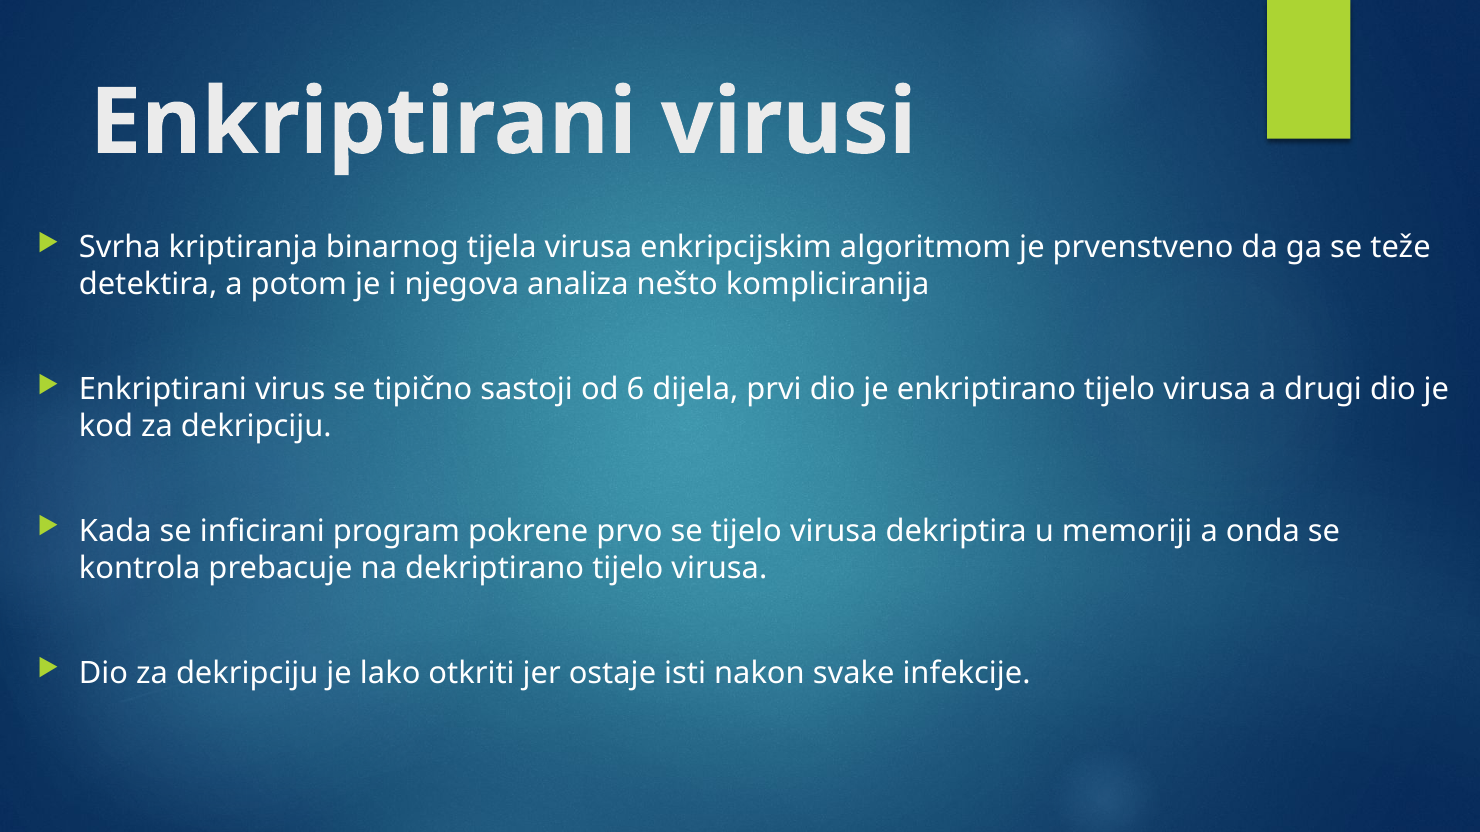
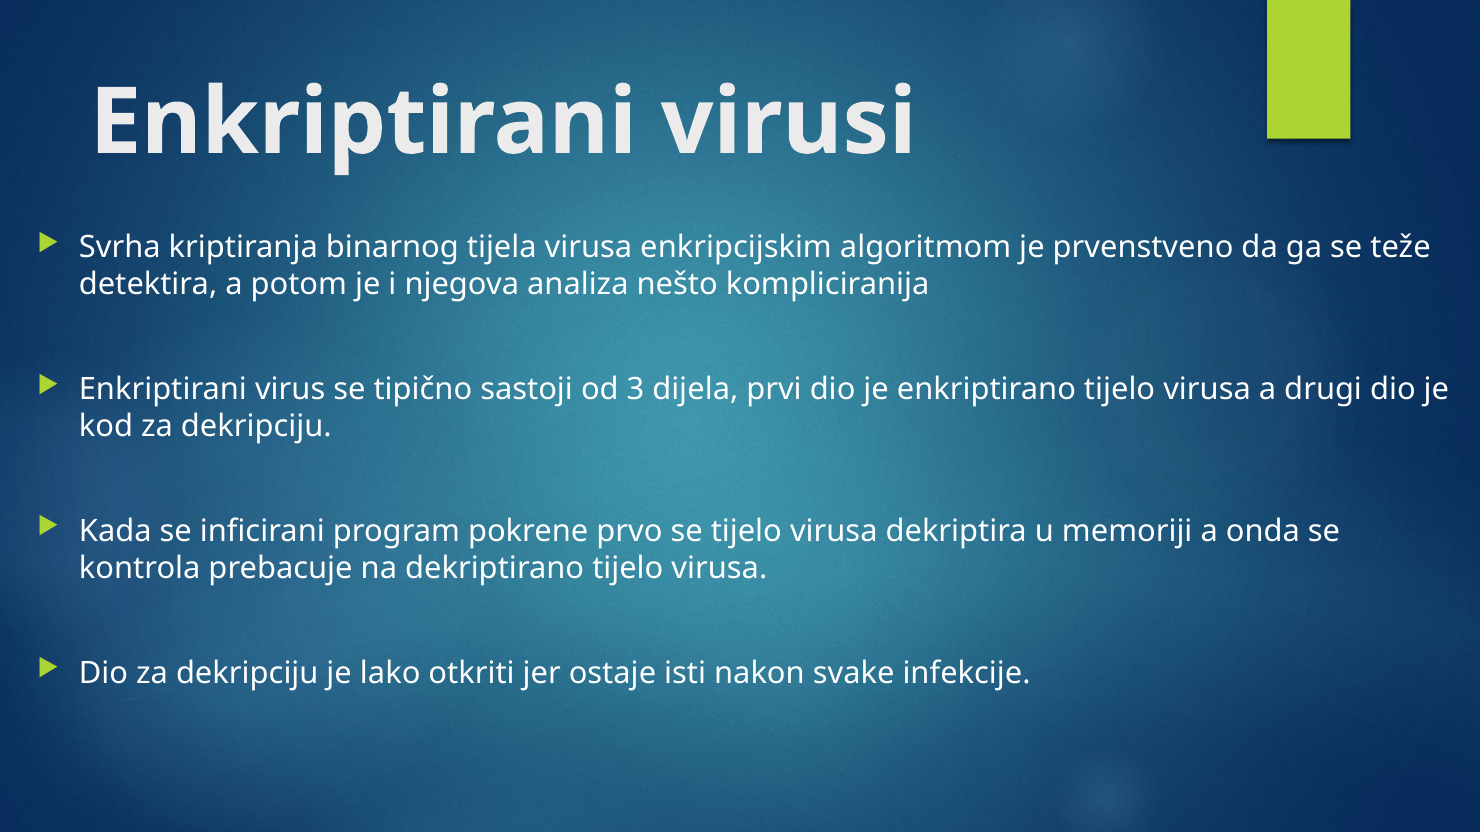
6: 6 -> 3 (636, 390)
